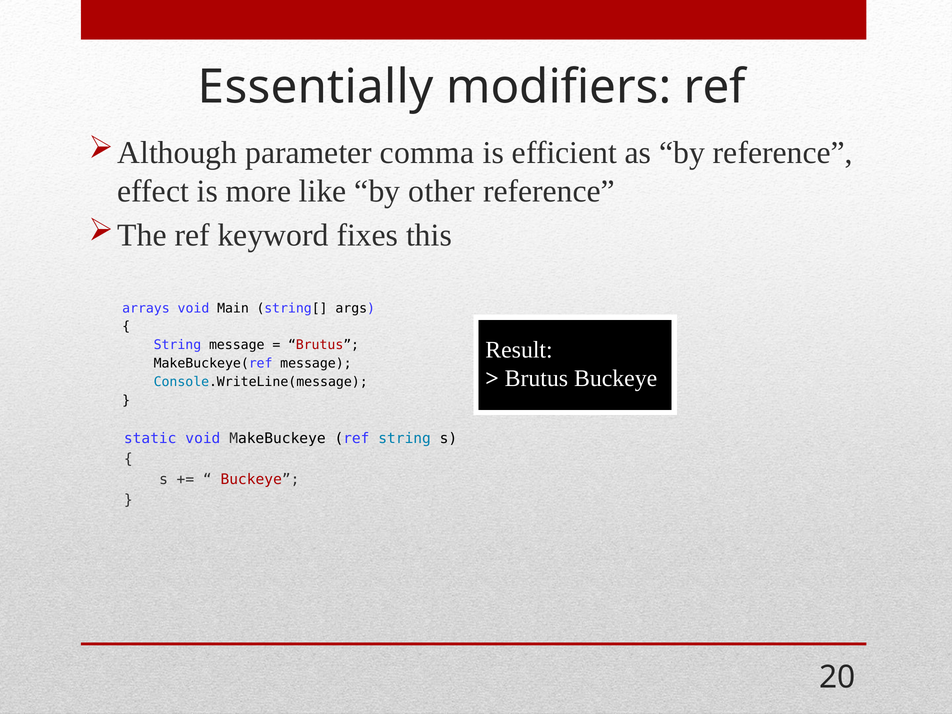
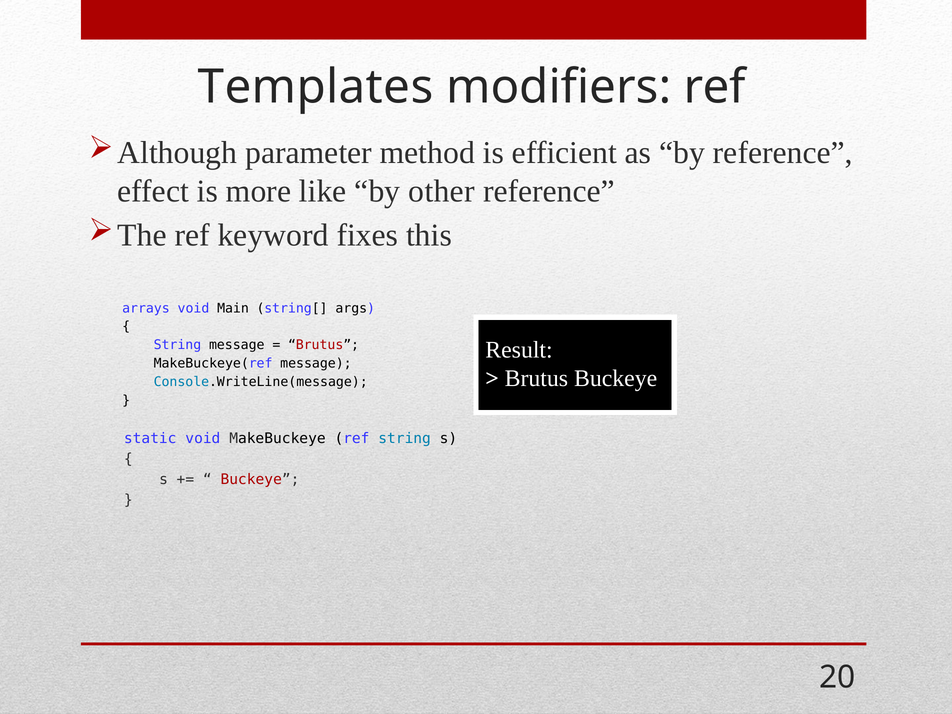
Essentially: Essentially -> Templates (316, 87)
comma: comma -> method (427, 153)
